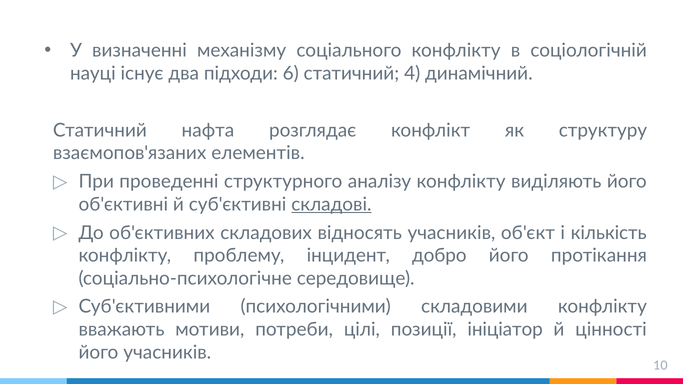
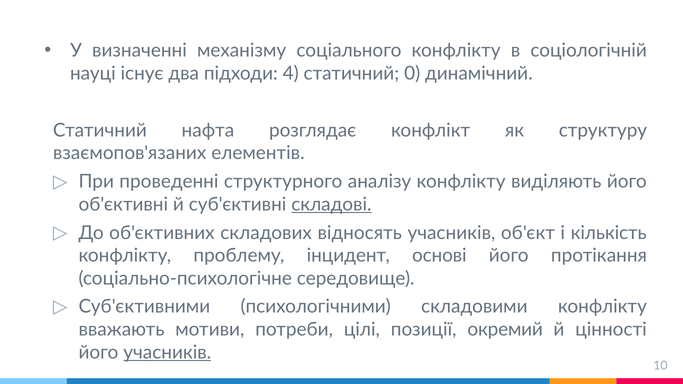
6: 6 -> 4 (291, 73)
4: 4 -> 0 (412, 73)
добро: добро -> основі (439, 256)
ініціатор: ініціатор -> окремий (505, 330)
учасників underline: none -> present (167, 352)
